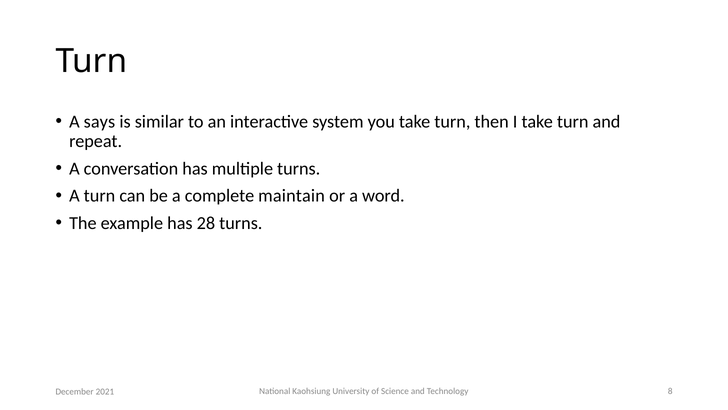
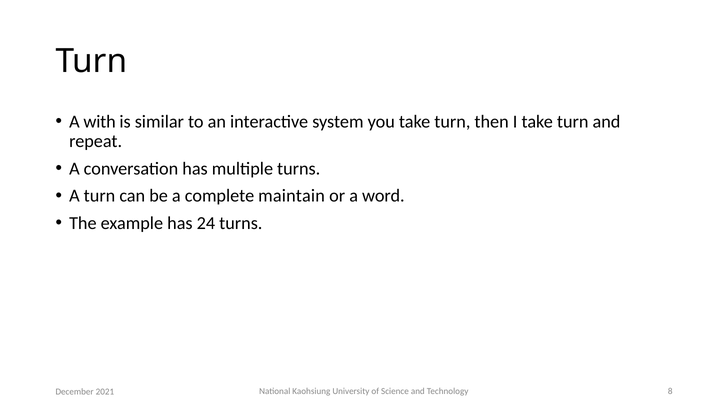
says: says -> with (100, 121)
28: 28 -> 24 (206, 223)
